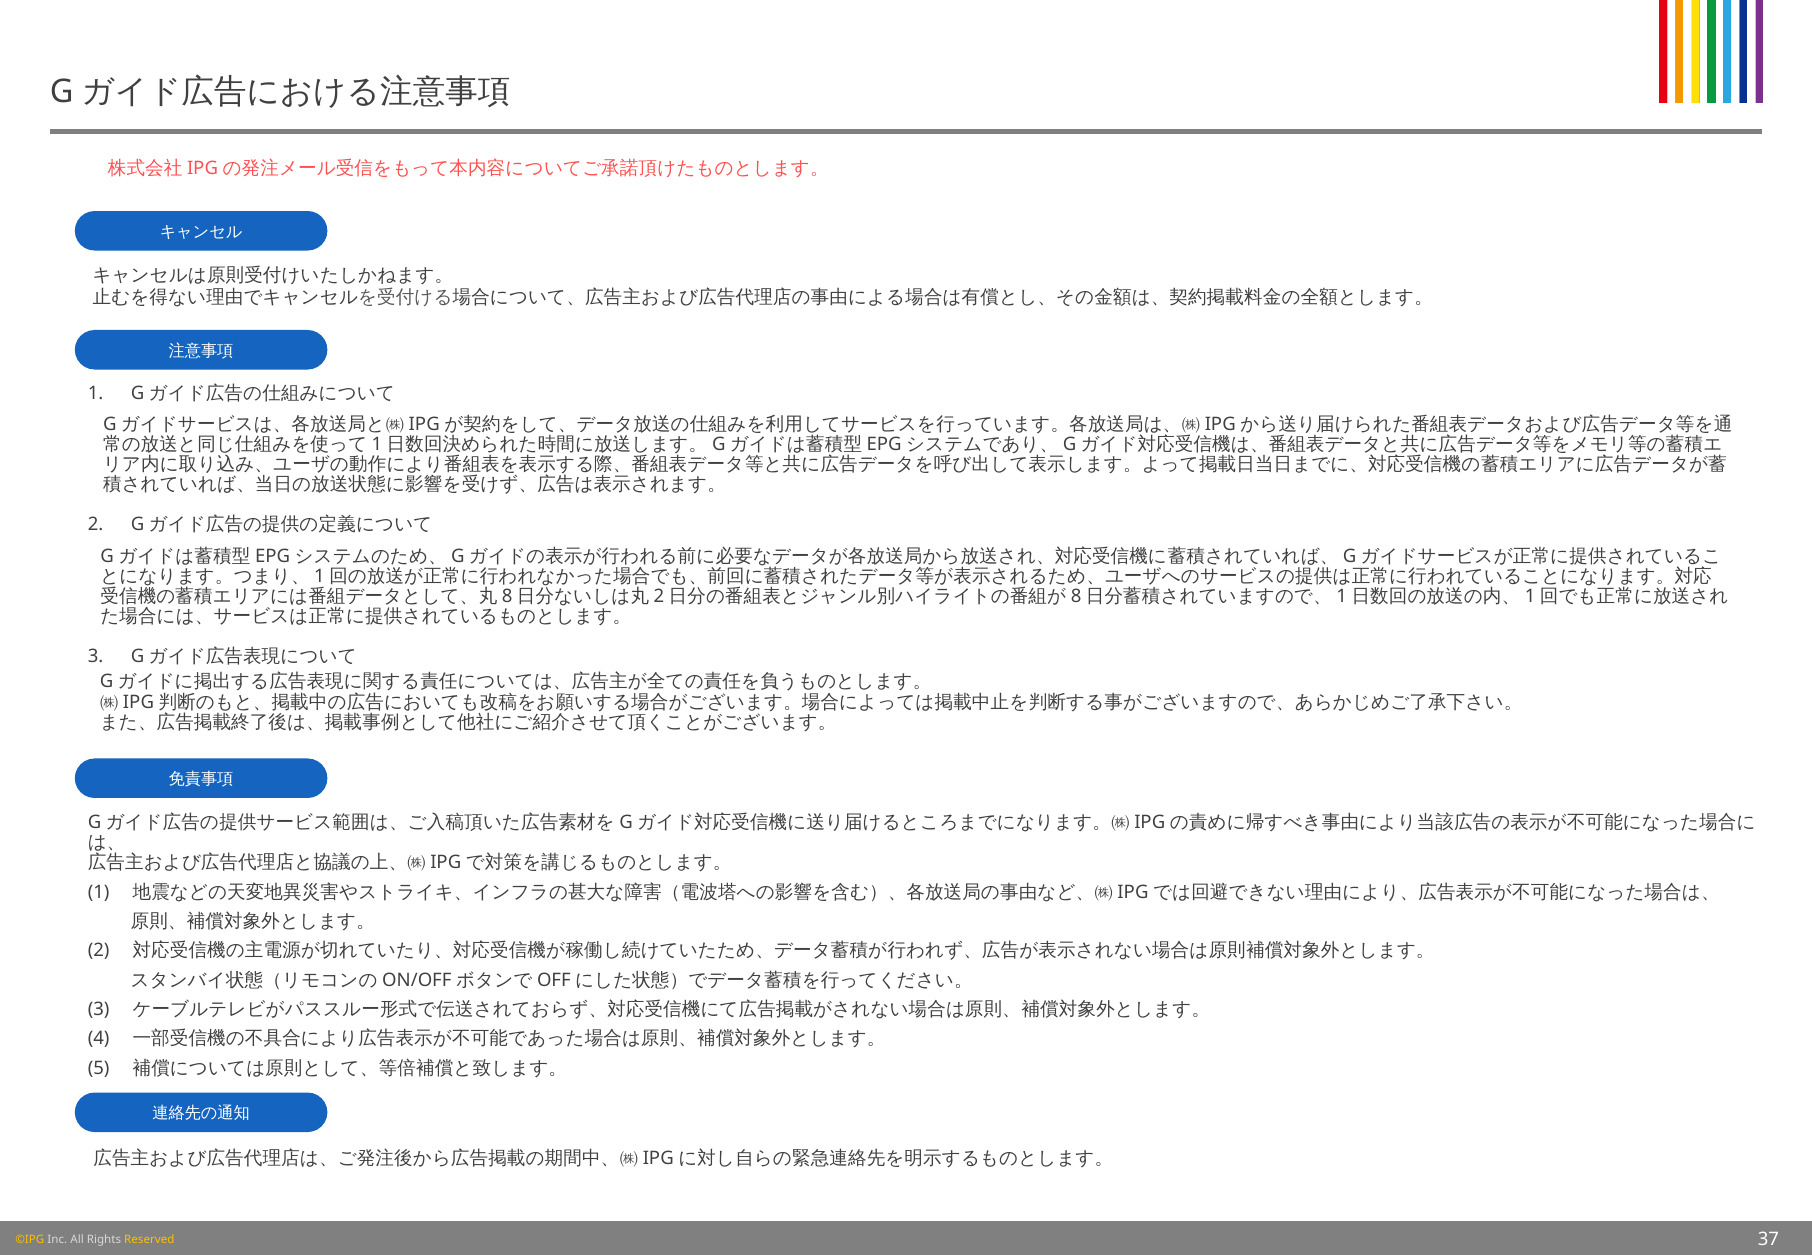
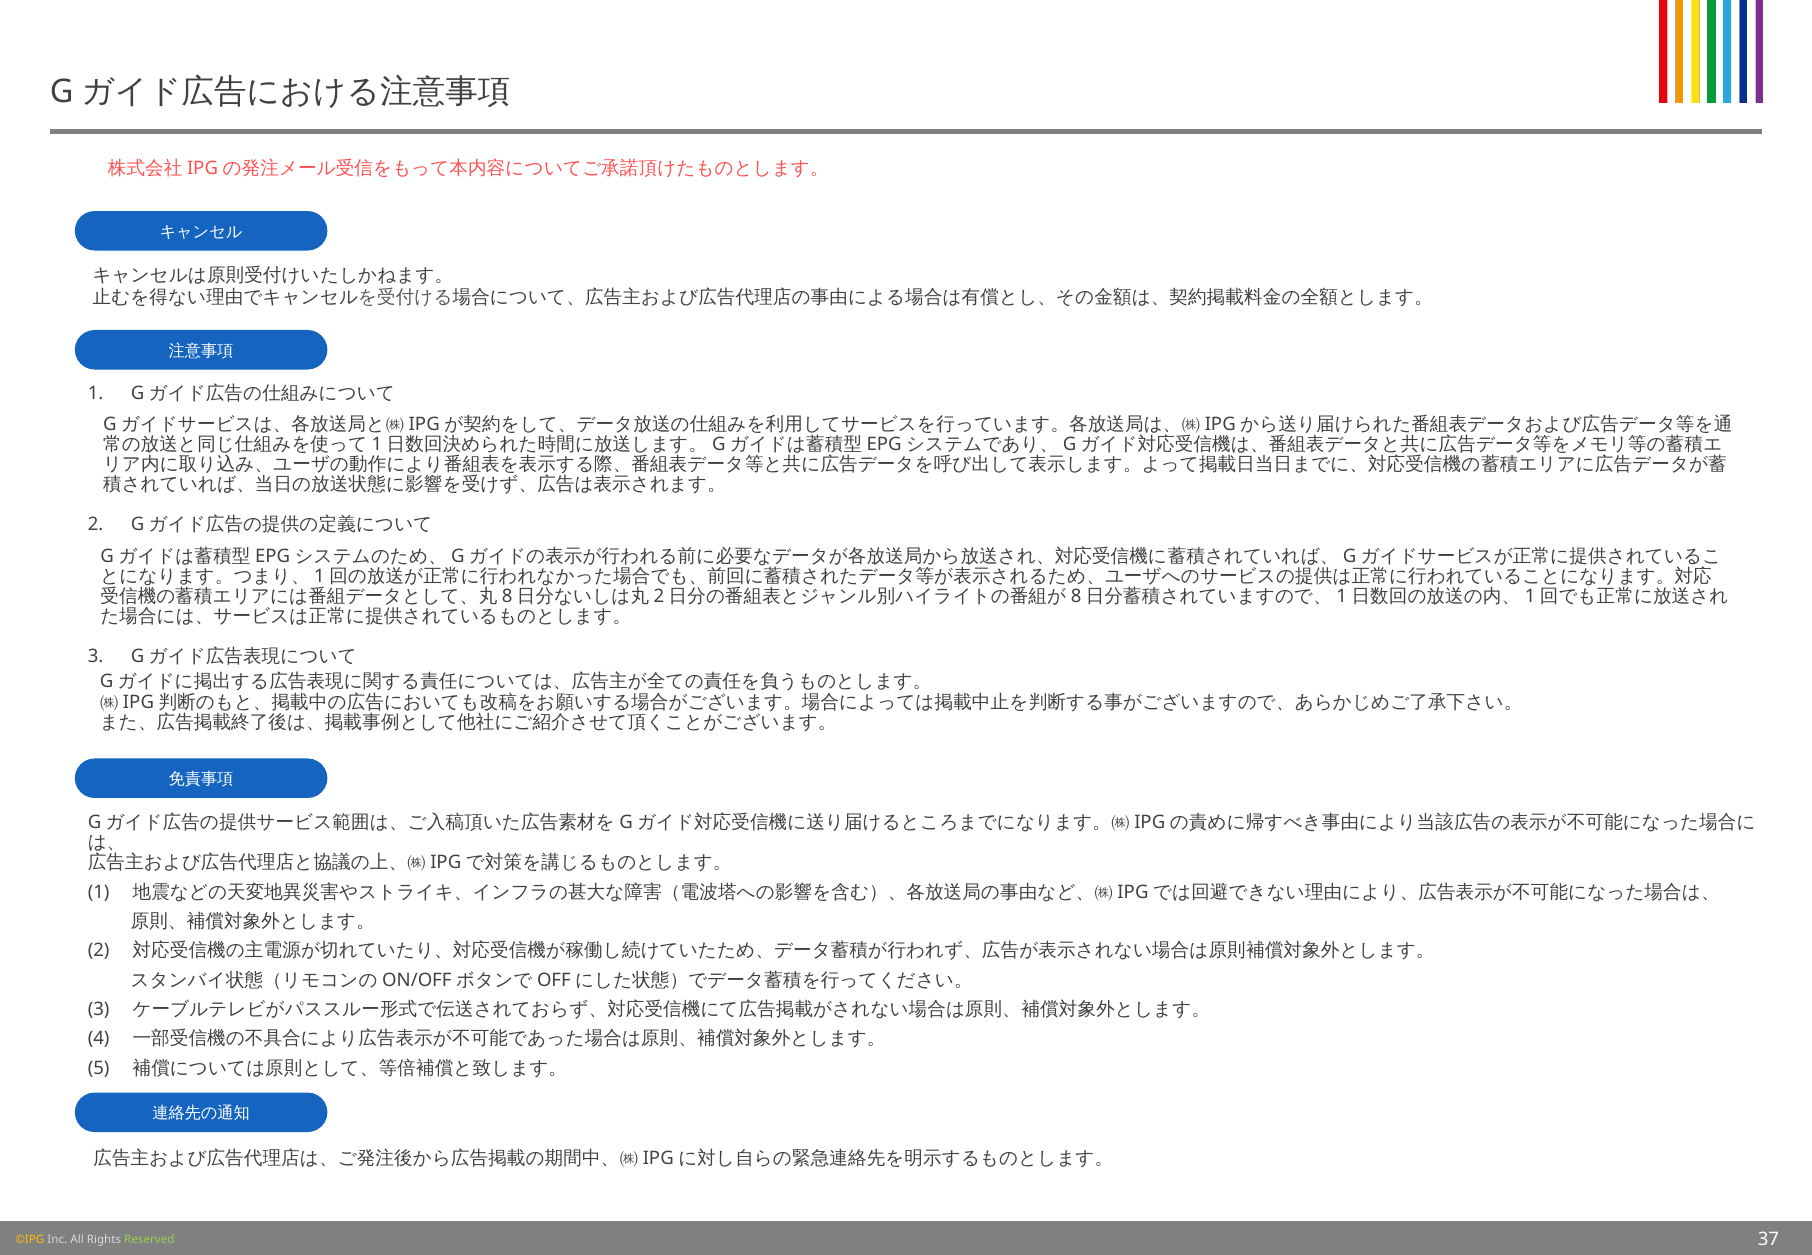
Reserved colour: yellow -> light green (149, 1239)
